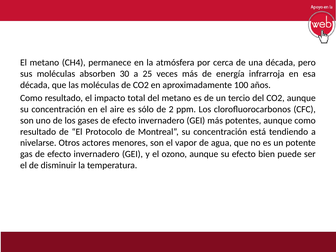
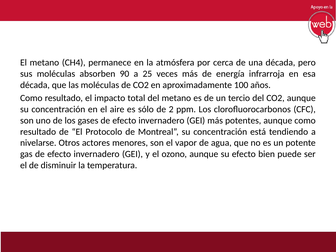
30: 30 -> 90 (124, 74)
